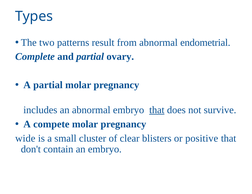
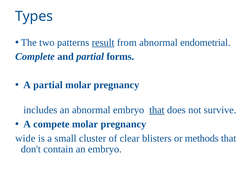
result underline: none -> present (103, 43)
ovary: ovary -> forms (120, 57)
positive: positive -> methods (202, 139)
